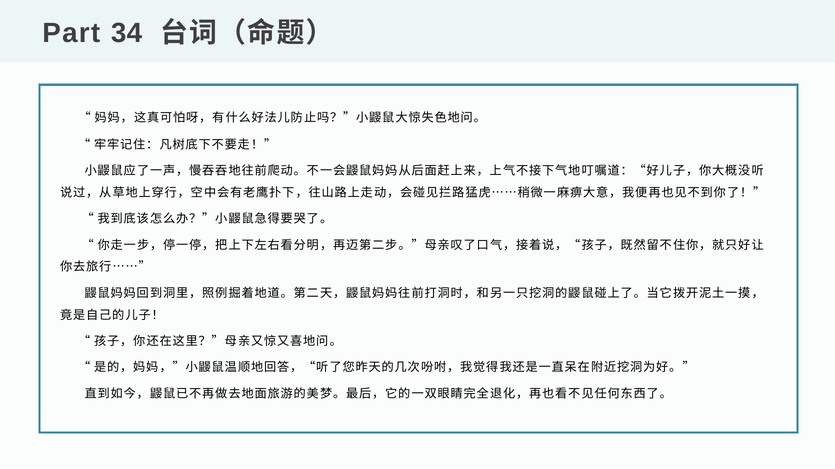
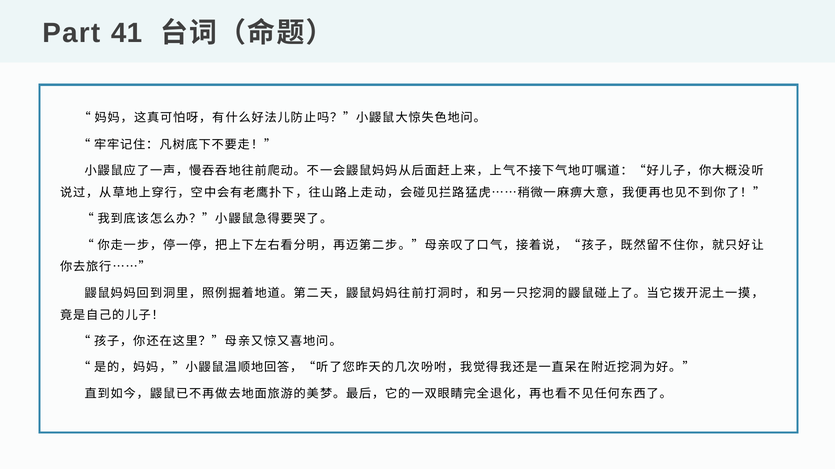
34: 34 -> 41 (127, 33)
